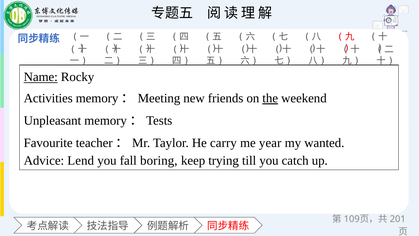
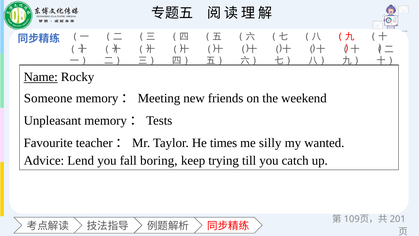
Activities: Activities -> Someone (48, 98)
the underline: present -> none (270, 98)
carry: carry -> times (224, 143)
year: year -> silly (270, 143)
